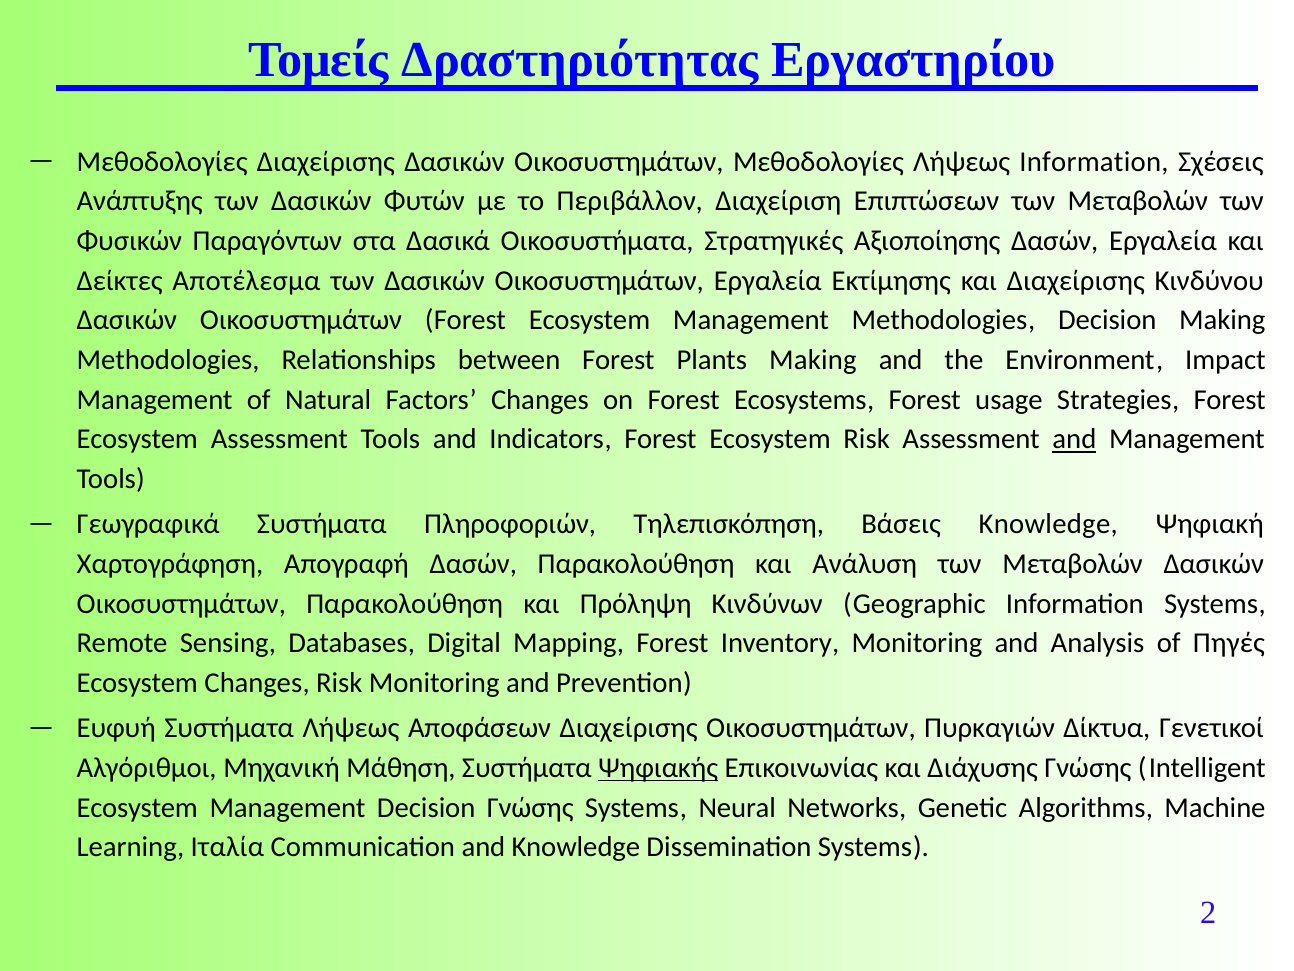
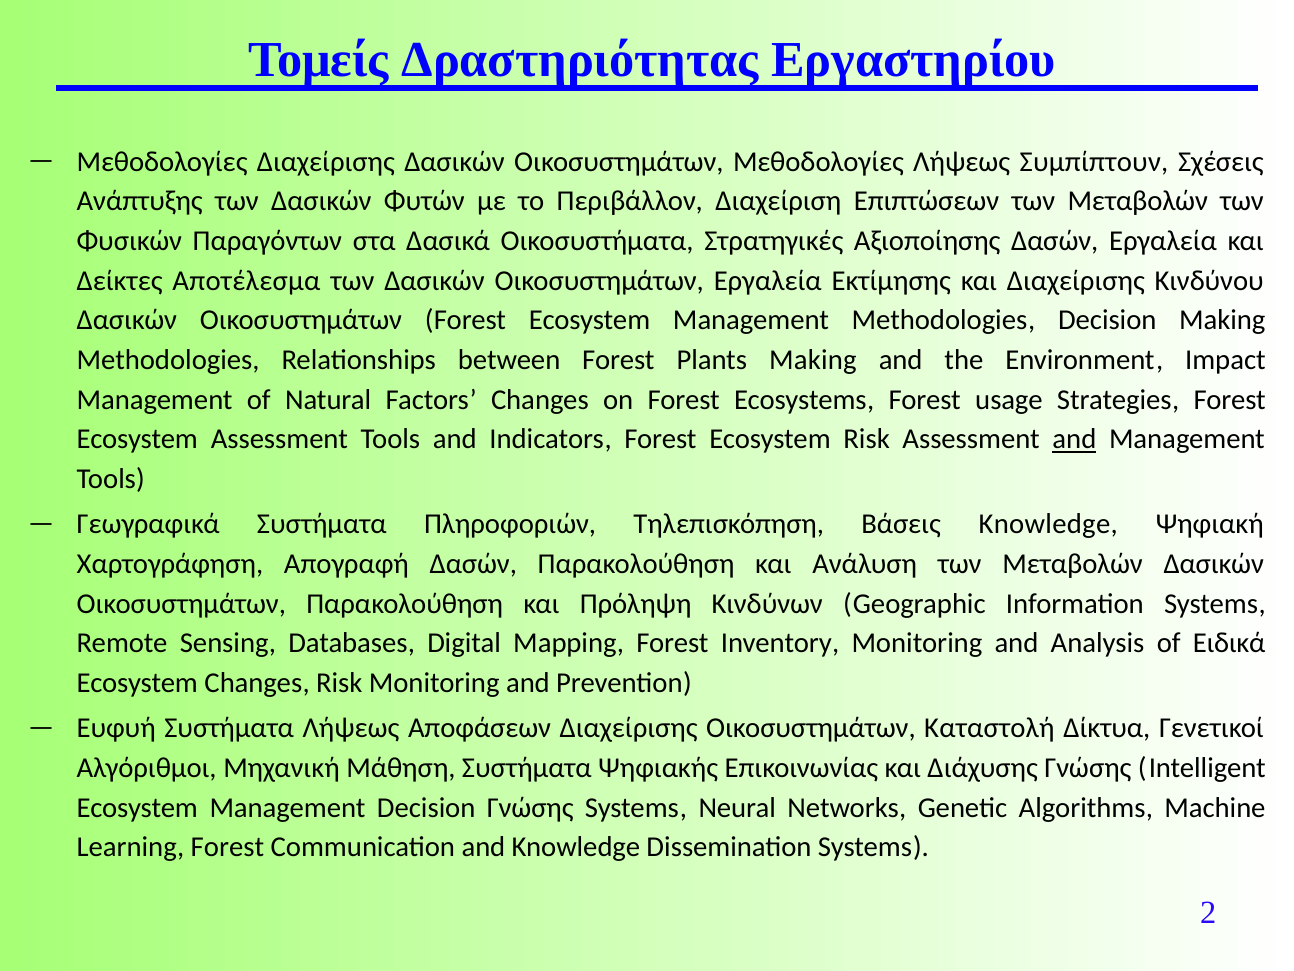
Λήψεως Information: Information -> Συμπίπτουν (1094, 162)
Πηγές: Πηγές -> Ειδικά (1229, 643)
Πυρκαγιών: Πυρκαγιών -> Καταστολή (989, 728)
Ψηφιακής underline: present -> none (658, 768)
Learning Ιταλία: Ιταλία -> Forest (227, 847)
